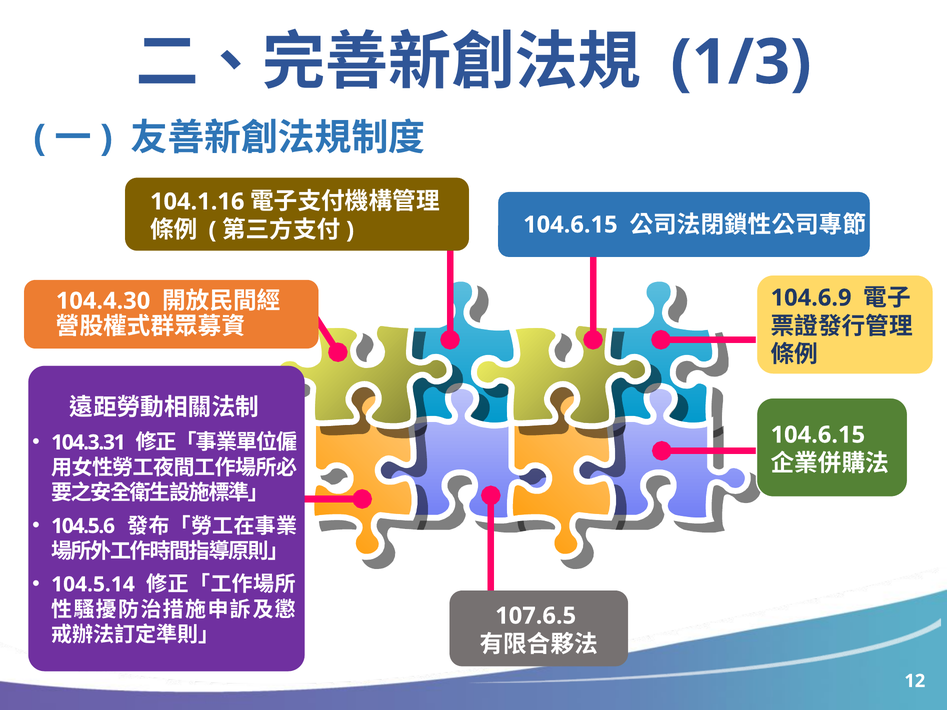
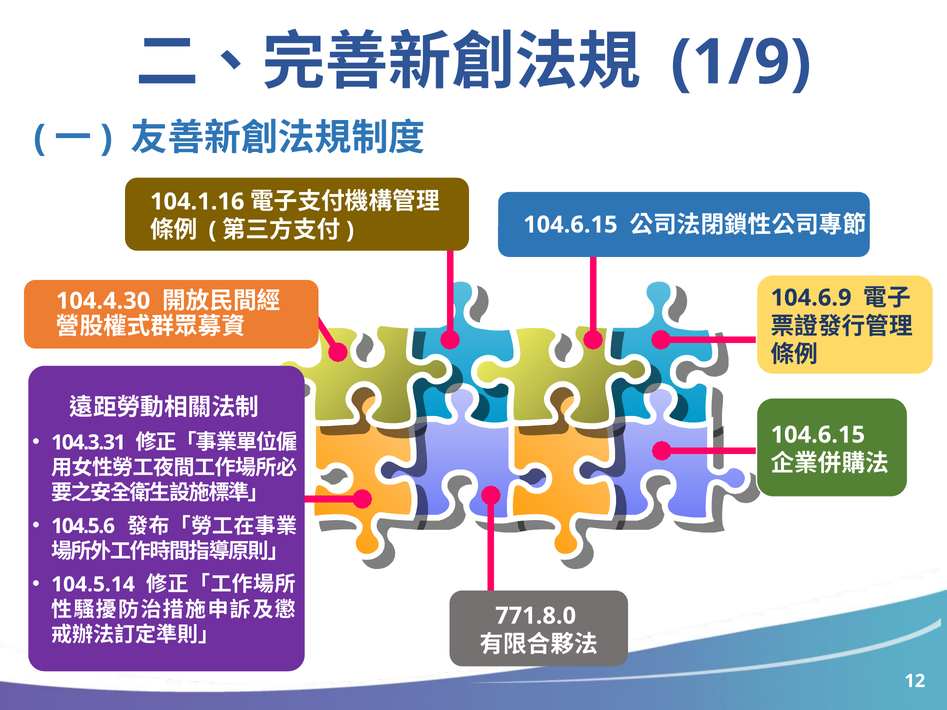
1/3: 1/3 -> 1/9 (741, 62)
107.6.5: 107.6.5 -> 771.8.0 (536, 616)
